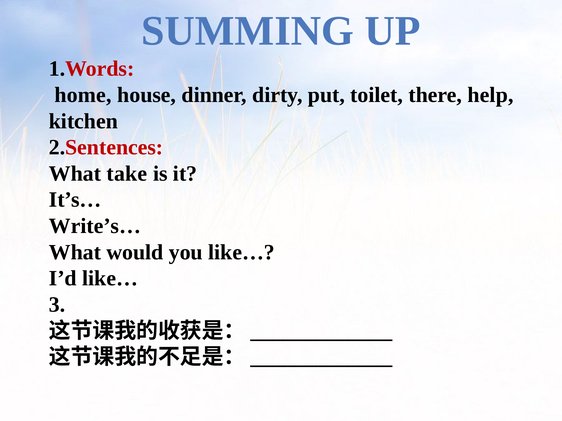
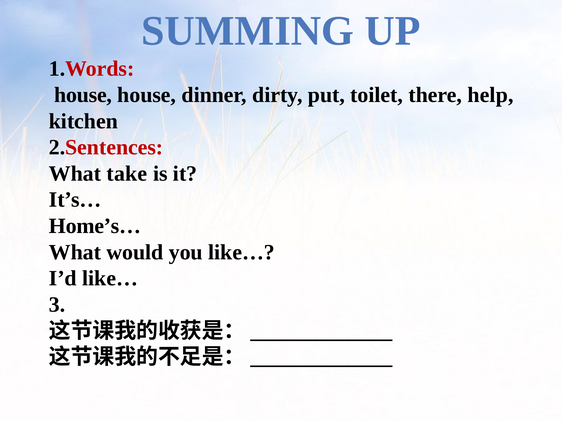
home: home -> house (83, 95)
Write’s…: Write’s… -> Home’s… (95, 226)
